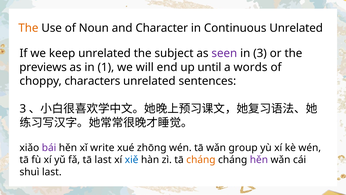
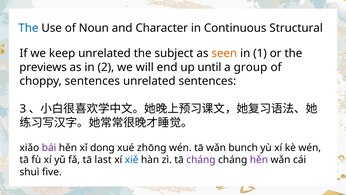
The colour: orange -> blue (28, 28)
Continuous Unrelated: Unrelated -> Structural (296, 28)
seen colour: purple -> orange (224, 53)
in 3: 3 -> 1 (260, 53)
1: 1 -> 2 (106, 67)
words: words -> group (250, 67)
choppy characters: characters -> sentences (92, 81)
write: write -> dong (102, 147)
group: group -> bunch (243, 147)
cháng colour: orange -> purple (201, 160)
shuì last: last -> five (52, 172)
